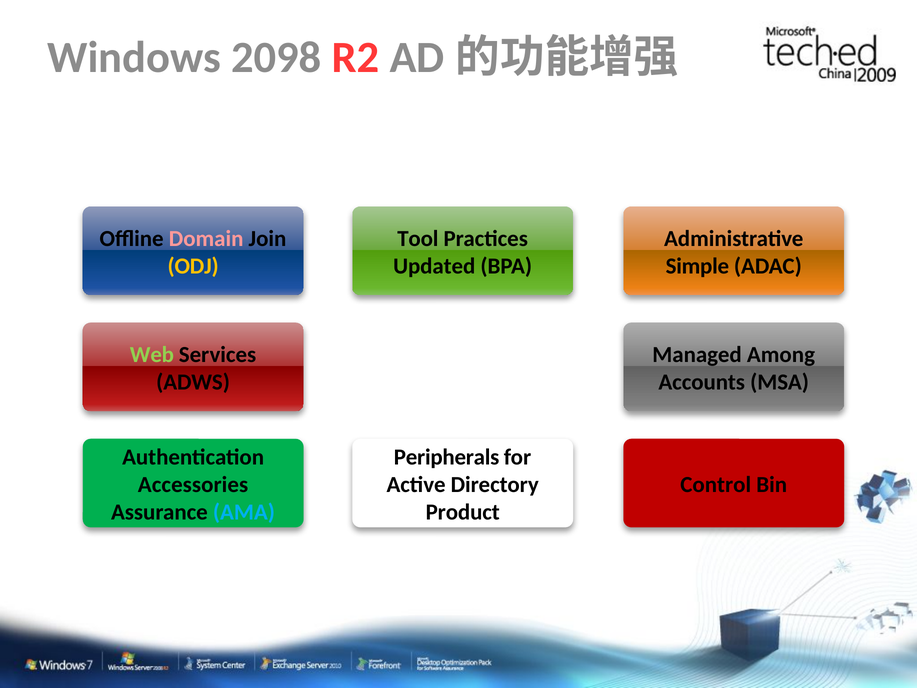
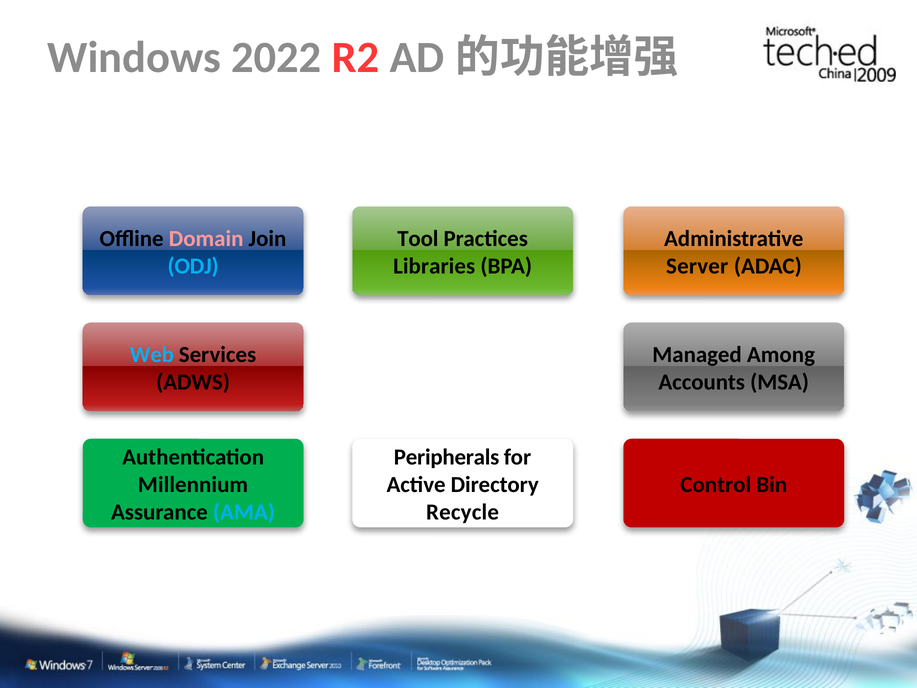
2098: 2098 -> 2022 (276, 57)
ODJ colour: yellow -> light blue (193, 266)
Updated: Updated -> Libraries (434, 266)
Simple: Simple -> Server (697, 266)
Web colour: light green -> light blue (152, 355)
Accessories: Accessories -> Millennium (193, 484)
Product: Product -> Recycle (463, 512)
